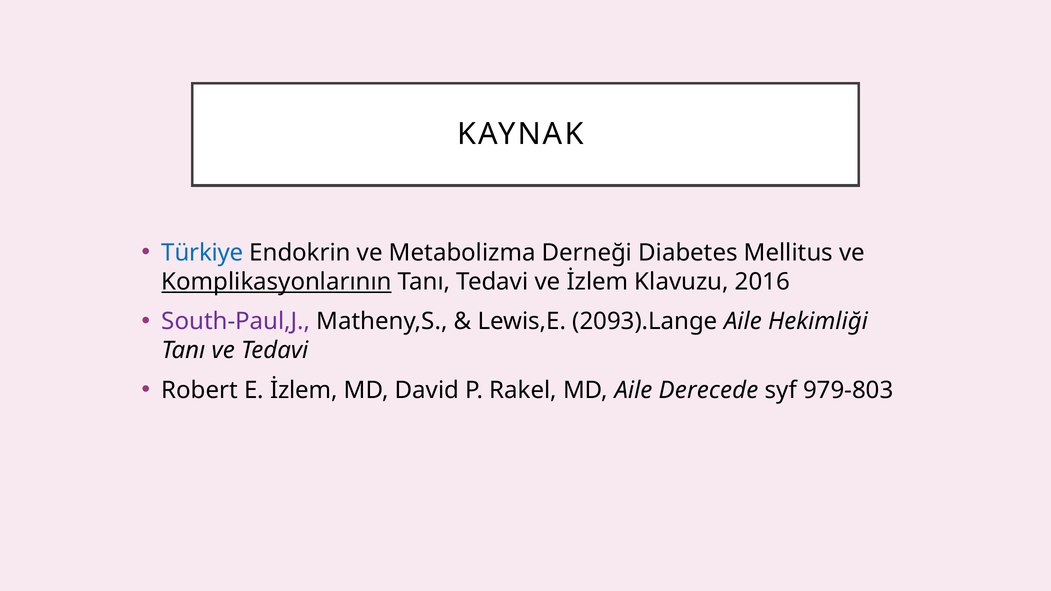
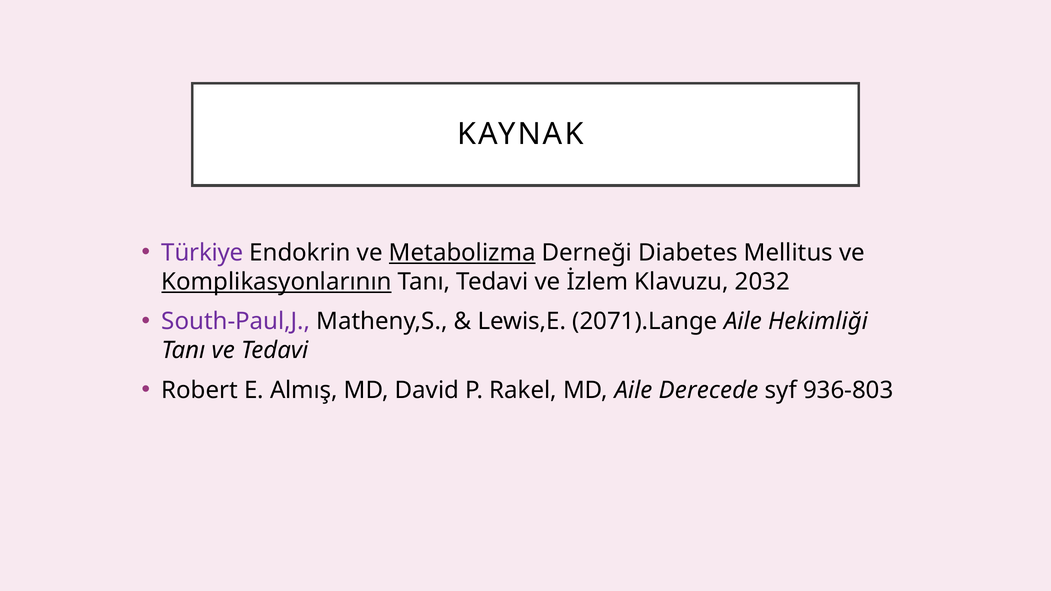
Türkiye colour: blue -> purple (202, 253)
Metabolizma underline: none -> present (462, 253)
2016: 2016 -> 2032 (762, 282)
2093).Lange: 2093).Lange -> 2071).Lange (645, 322)
E İzlem: İzlem -> Almış (304, 390)
979-803: 979-803 -> 936-803 (848, 390)
